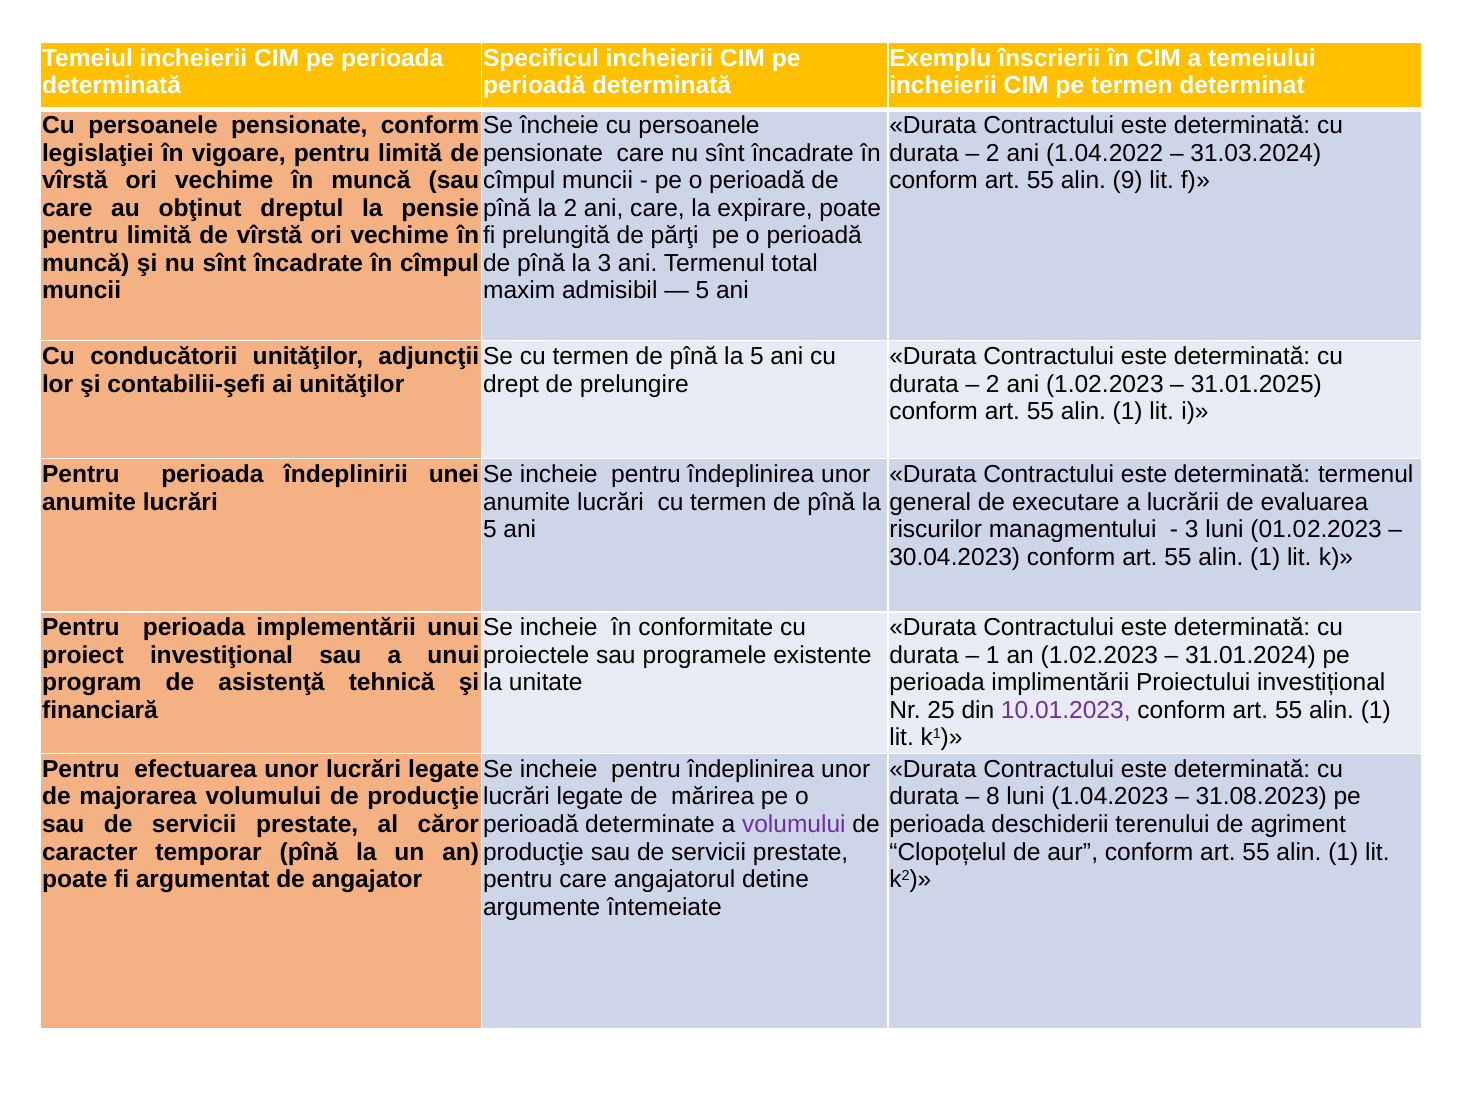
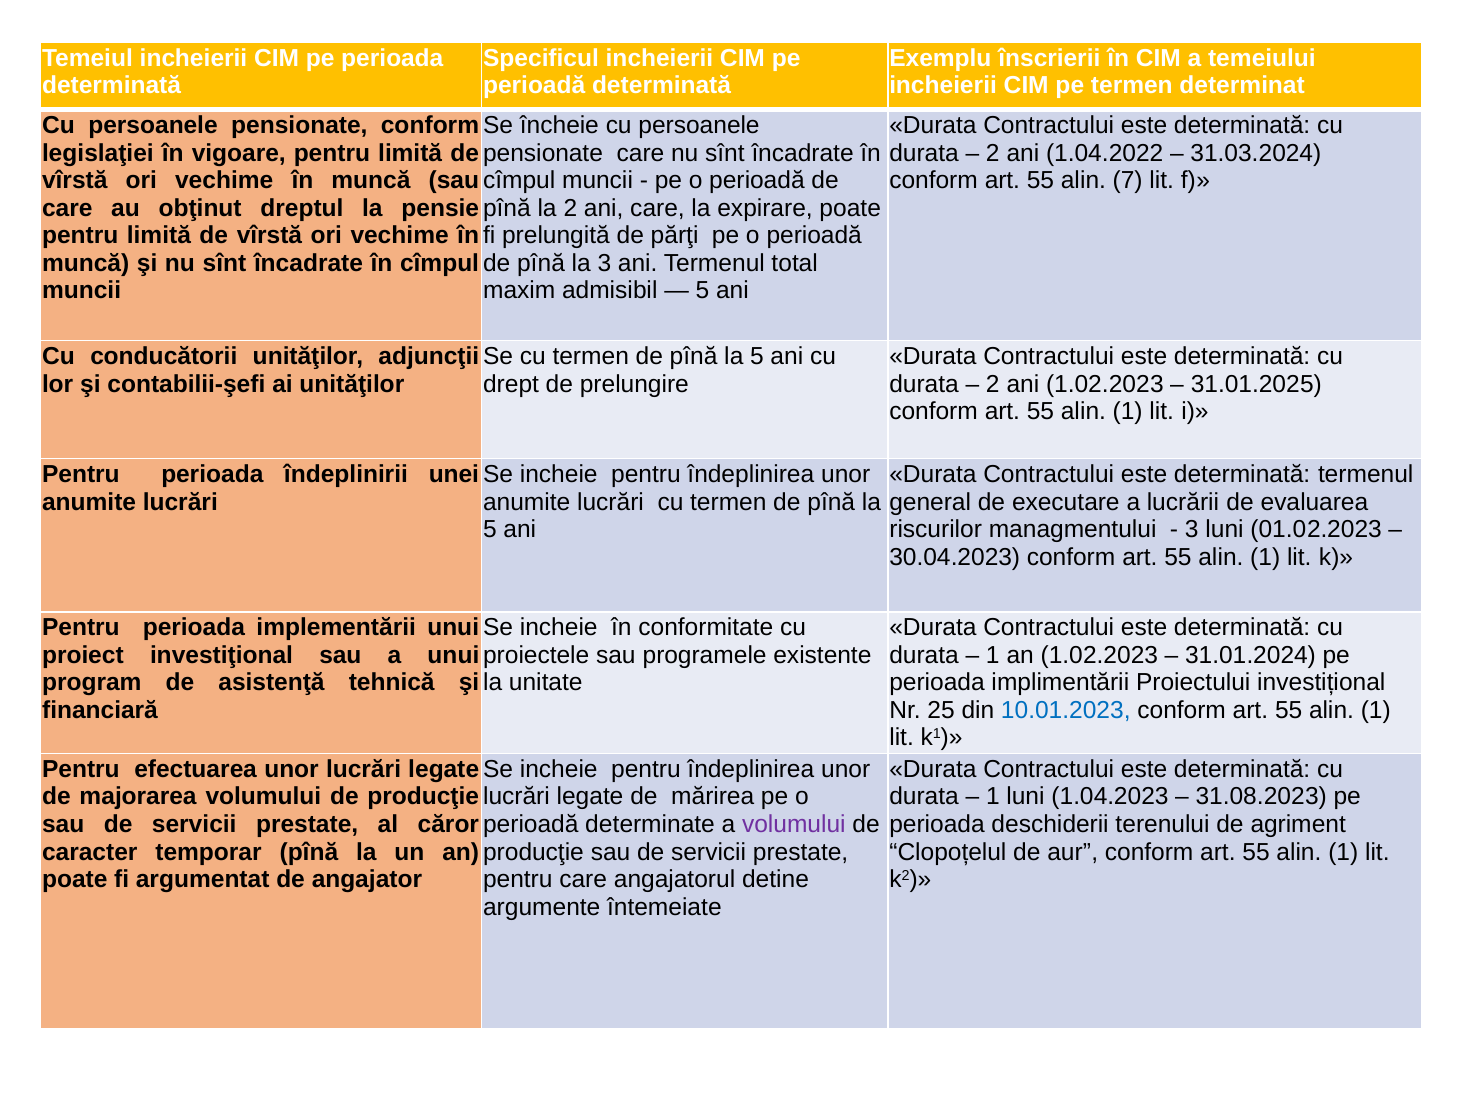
9: 9 -> 7 (1128, 181)
10.01.2023 colour: purple -> blue (1066, 710)
8: 8 -> 1 (993, 797)
